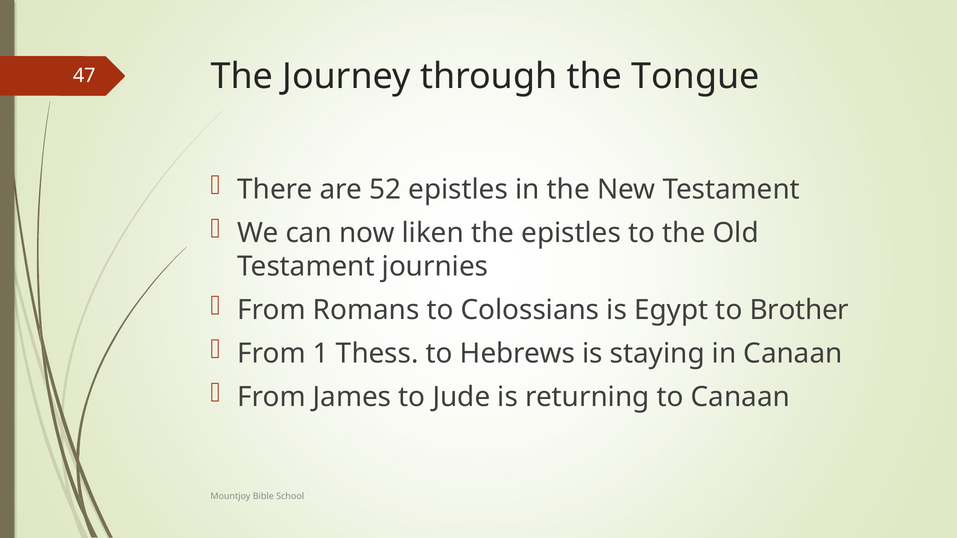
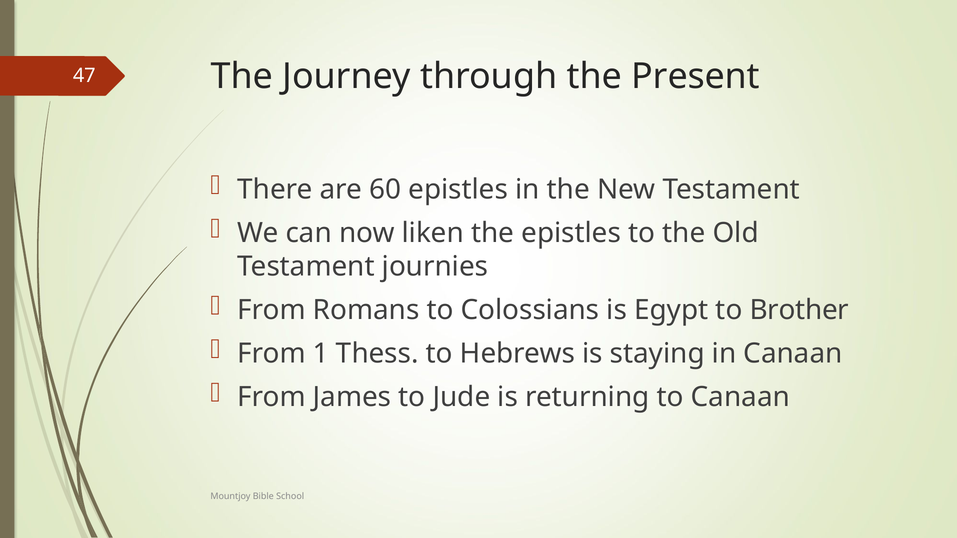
Tongue: Tongue -> Present (696, 77)
52: 52 -> 60 (385, 190)
